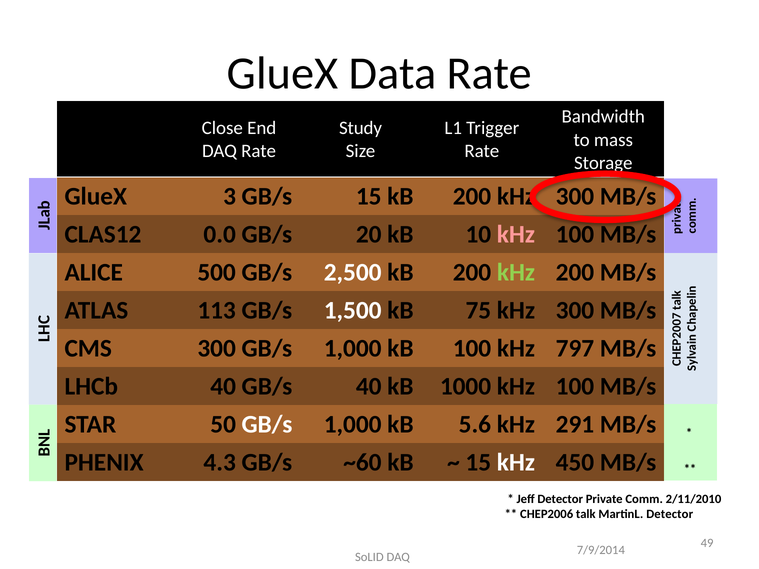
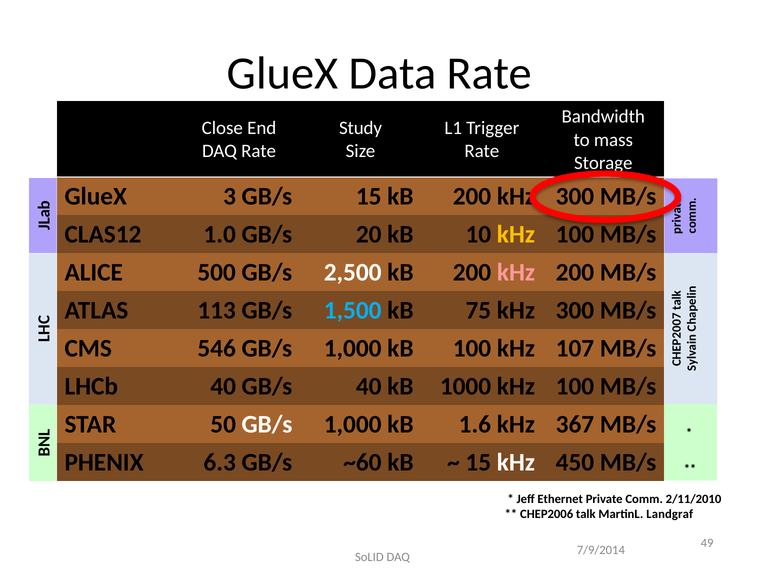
0.0: 0.0 -> 1.0 (220, 235)
kHz colour: pink -> yellow (516, 235)
kHz colour: light green -> pink (516, 273)
1,500 colour: white -> light blue (353, 311)
CMS 300: 300 -> 546 (217, 349)
797: 797 -> 107 (575, 349)
5.6: 5.6 -> 1.6 (475, 424)
291: 291 -> 367 (575, 424)
4.3: 4.3 -> 6.3 (220, 462)
Jeff Detector: Detector -> Ethernet (560, 499)
MartinL Detector: Detector -> Landgraf (670, 514)
